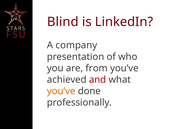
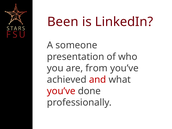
Blind: Blind -> Been (63, 22)
company: company -> someone (76, 45)
you’ve colour: orange -> red (61, 91)
